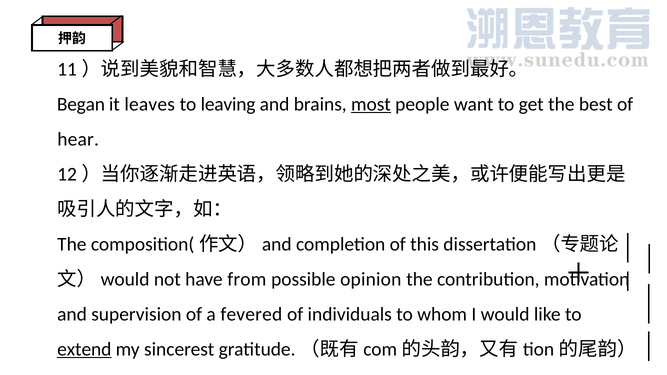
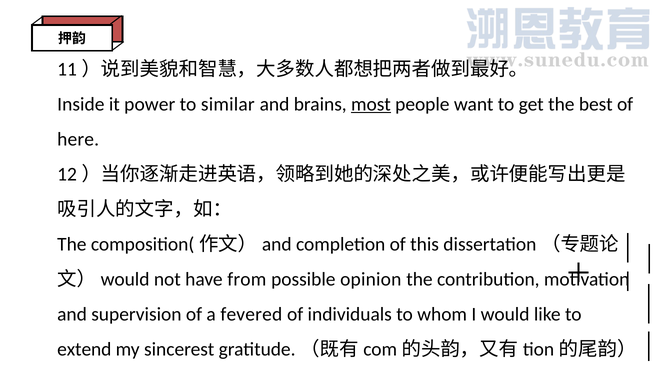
Began: Began -> Inside (81, 104)
leaves: leaves -> power (150, 104)
leaving: leaving -> similar (228, 104)
hear: hear -> here (78, 139)
extend underline: present -> none (84, 349)
